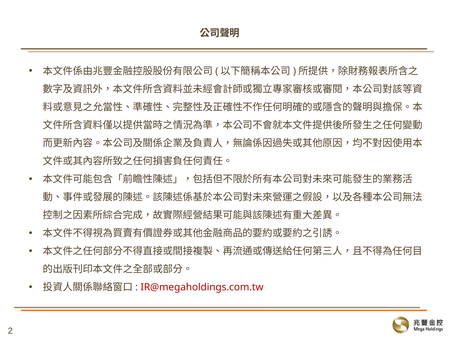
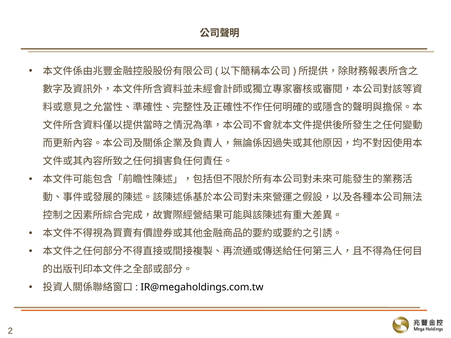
IR@megaholdings.com.tw colour: red -> black (202, 288)
